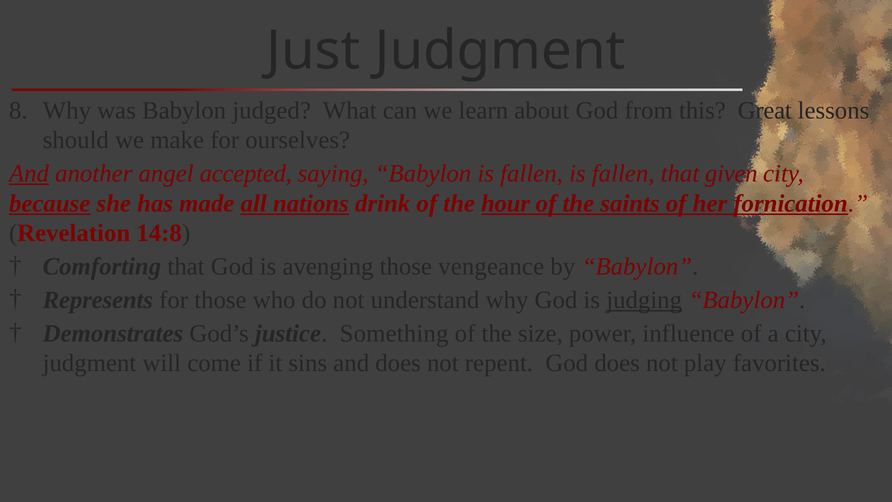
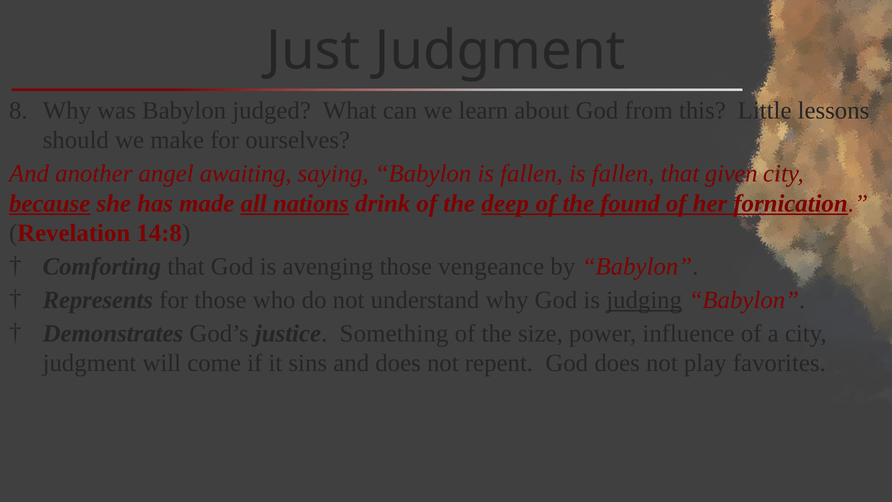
Great: Great -> Little (765, 110)
And underline: present -> none (29, 173)
accepted: accepted -> awaiting (246, 173)
hour: hour -> deep (505, 203)
saints: saints -> found (630, 203)
